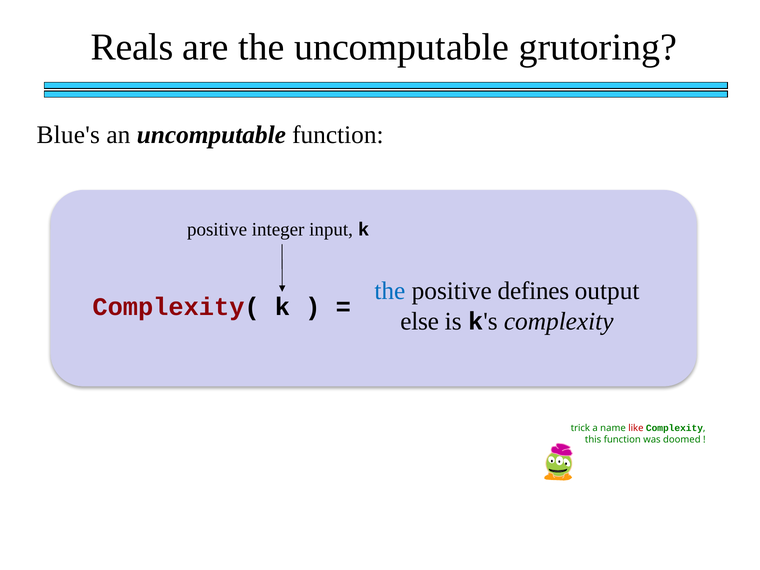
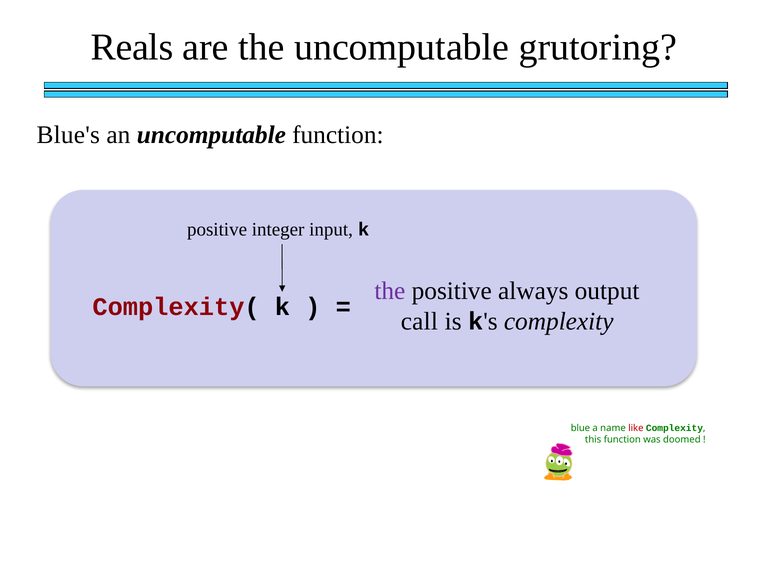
the colour: blue -> purple (390, 291)
defines: defines -> always (533, 291)
else: else -> call (419, 321)
trick: trick -> blue (580, 428)
